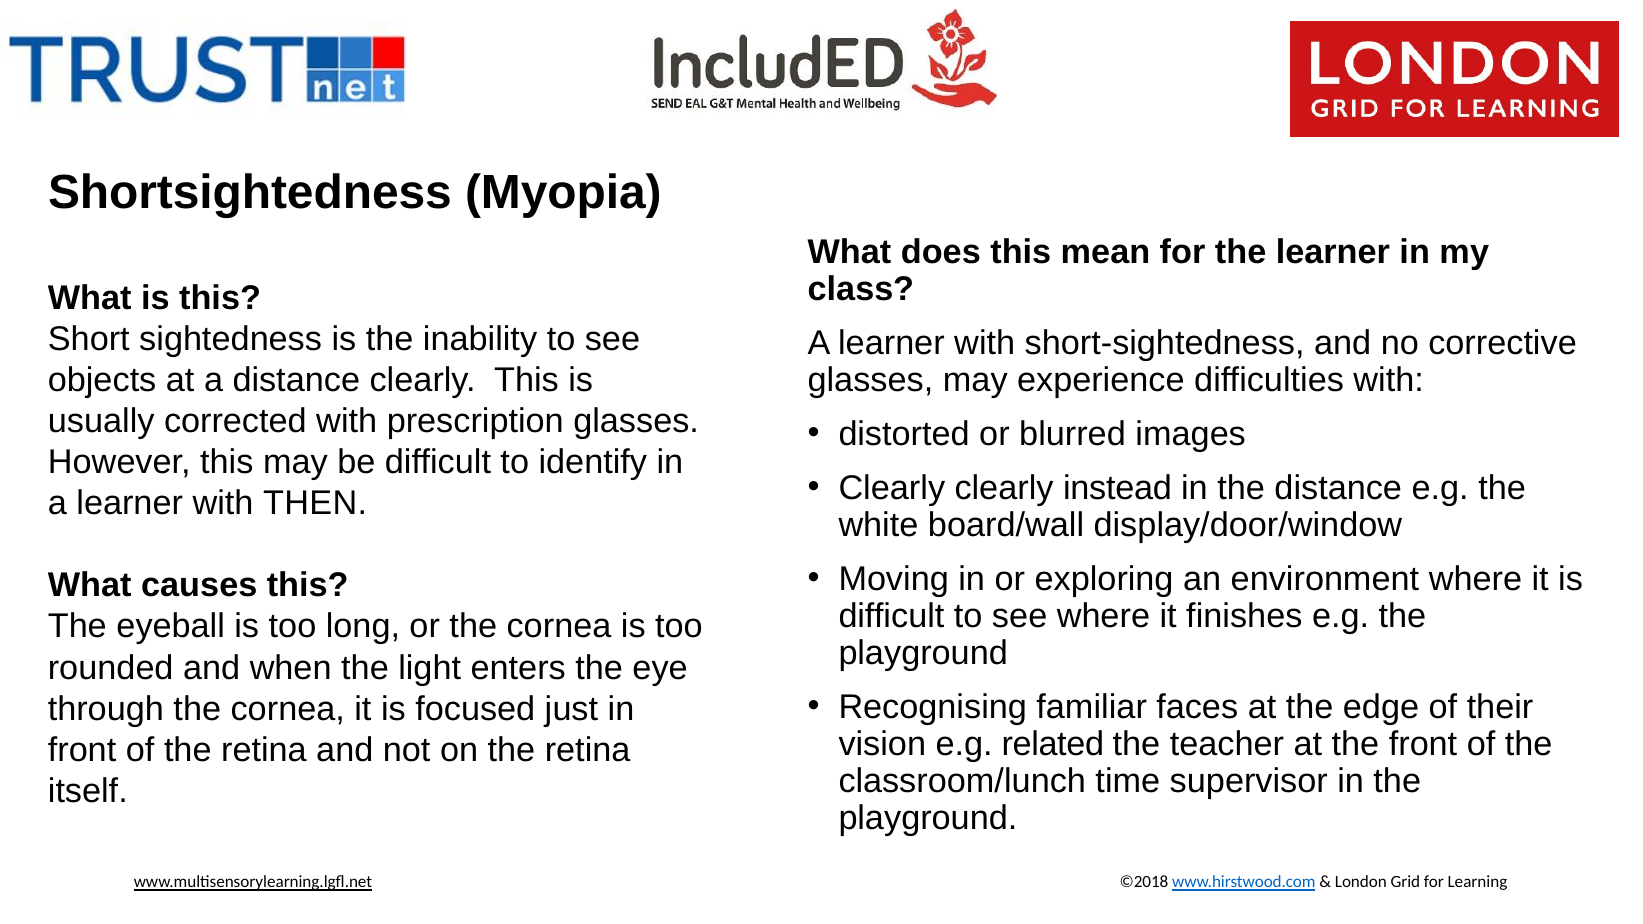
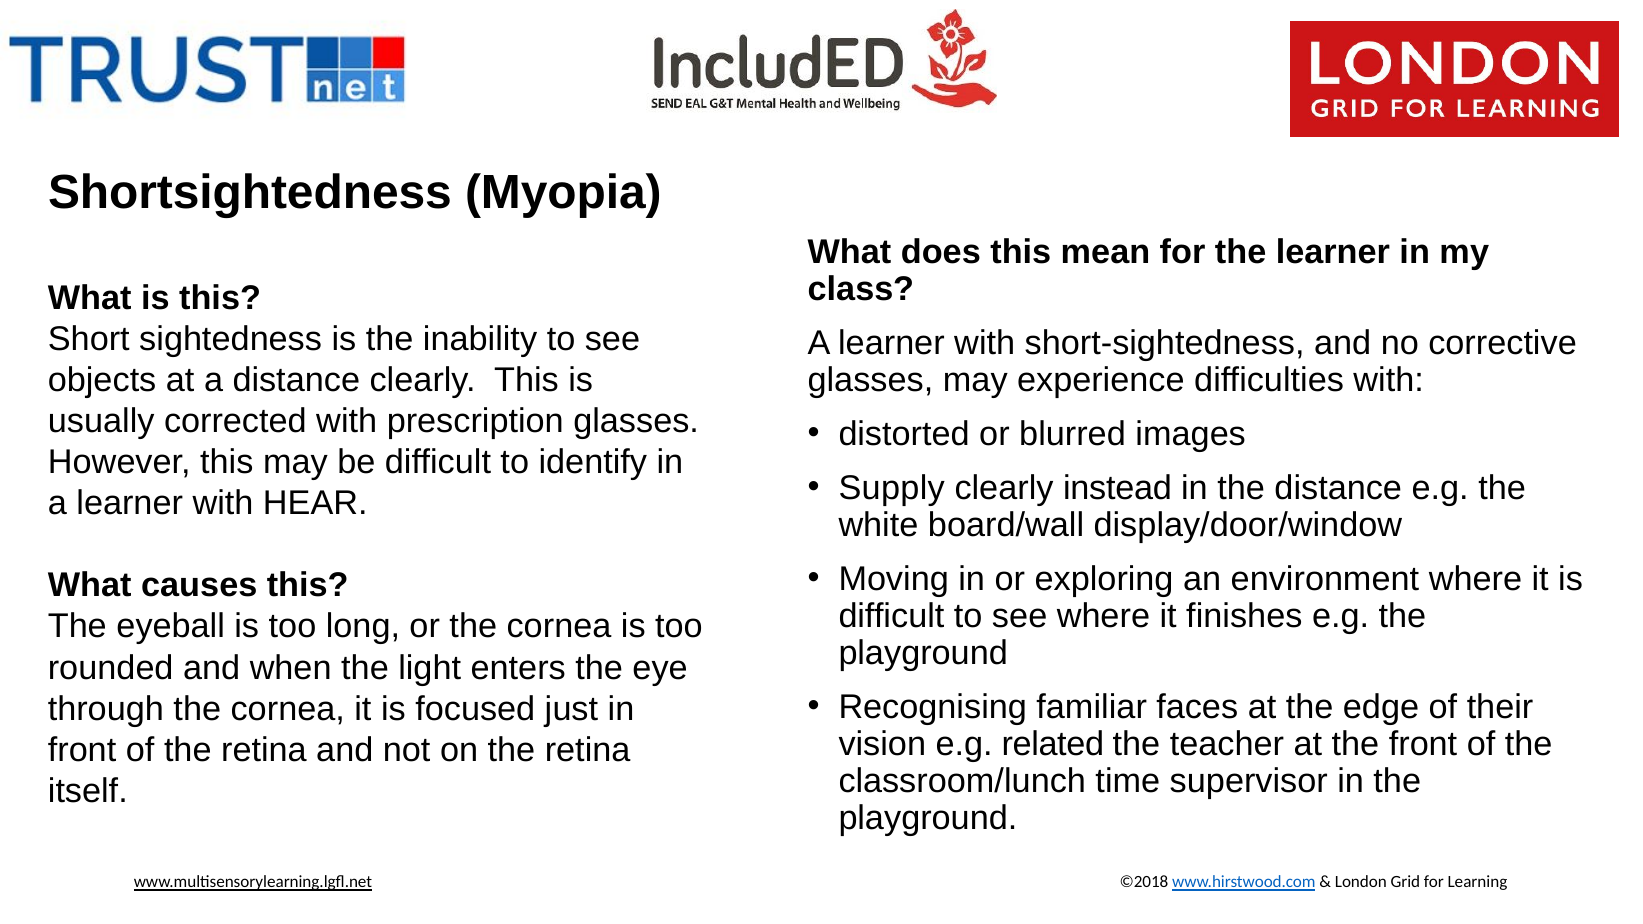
Clearly: Clearly -> Supply (892, 488)
THEN: THEN -> HEAR (315, 504)
